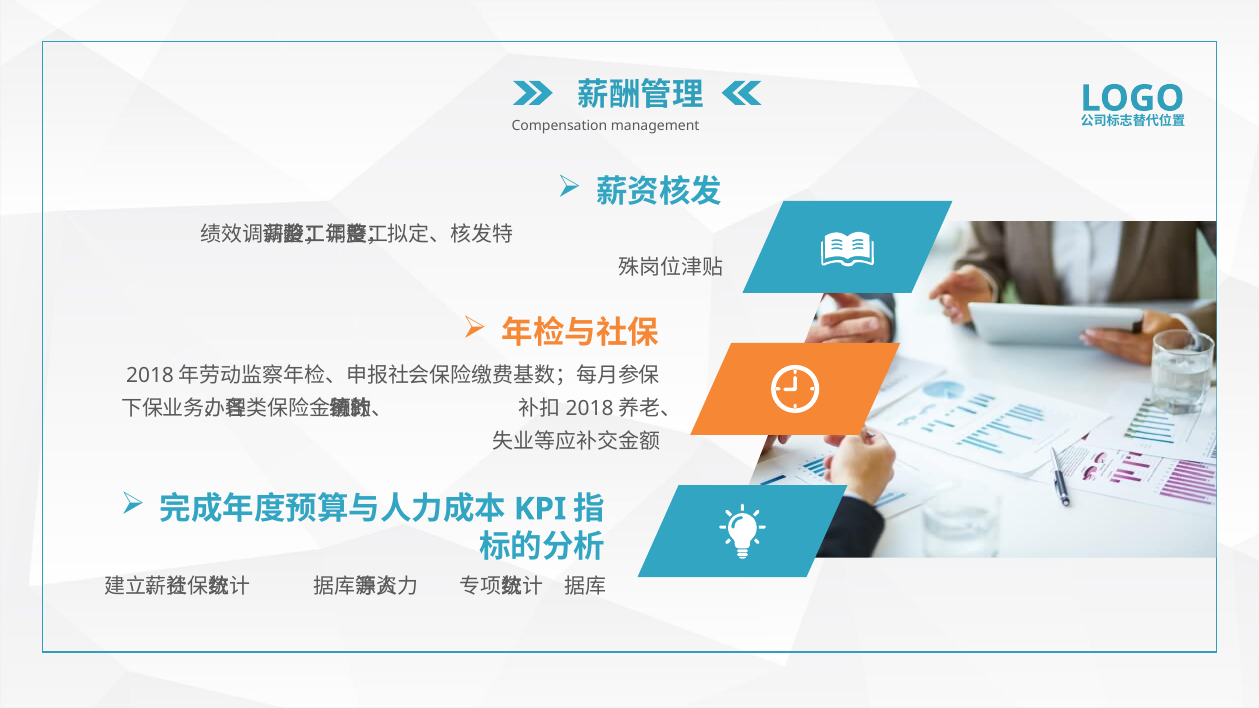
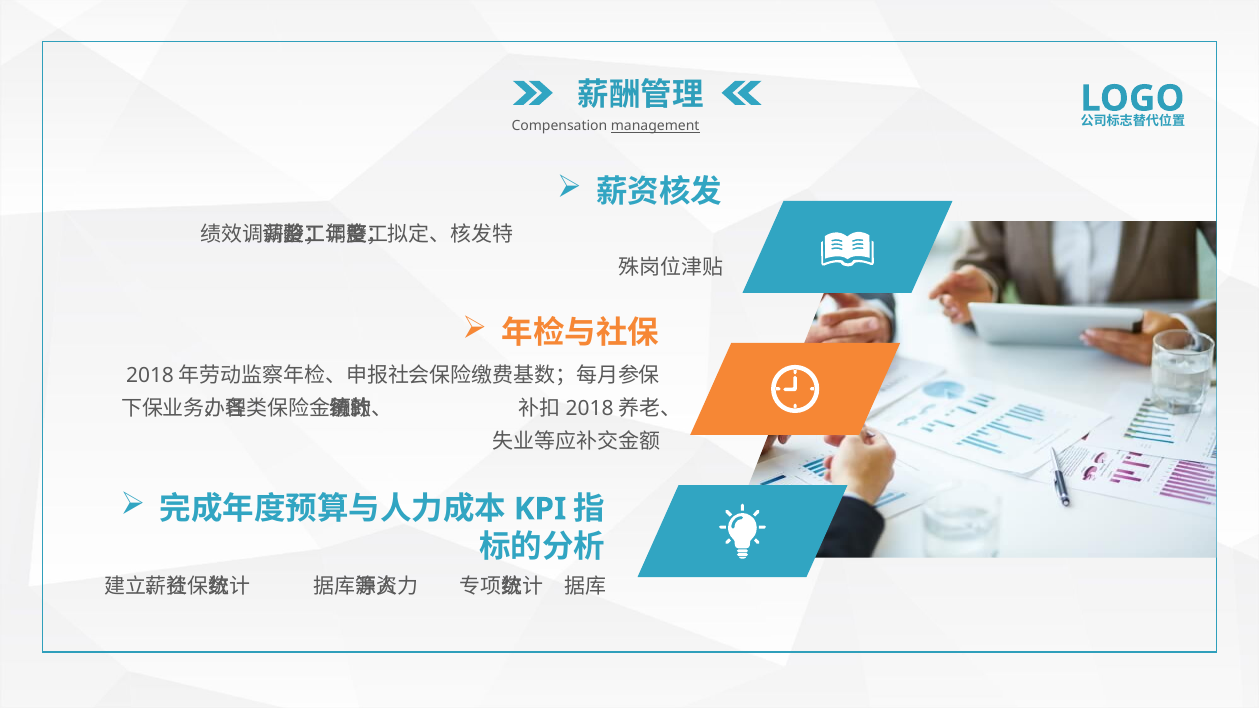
management underline: none -> present (655, 126)
